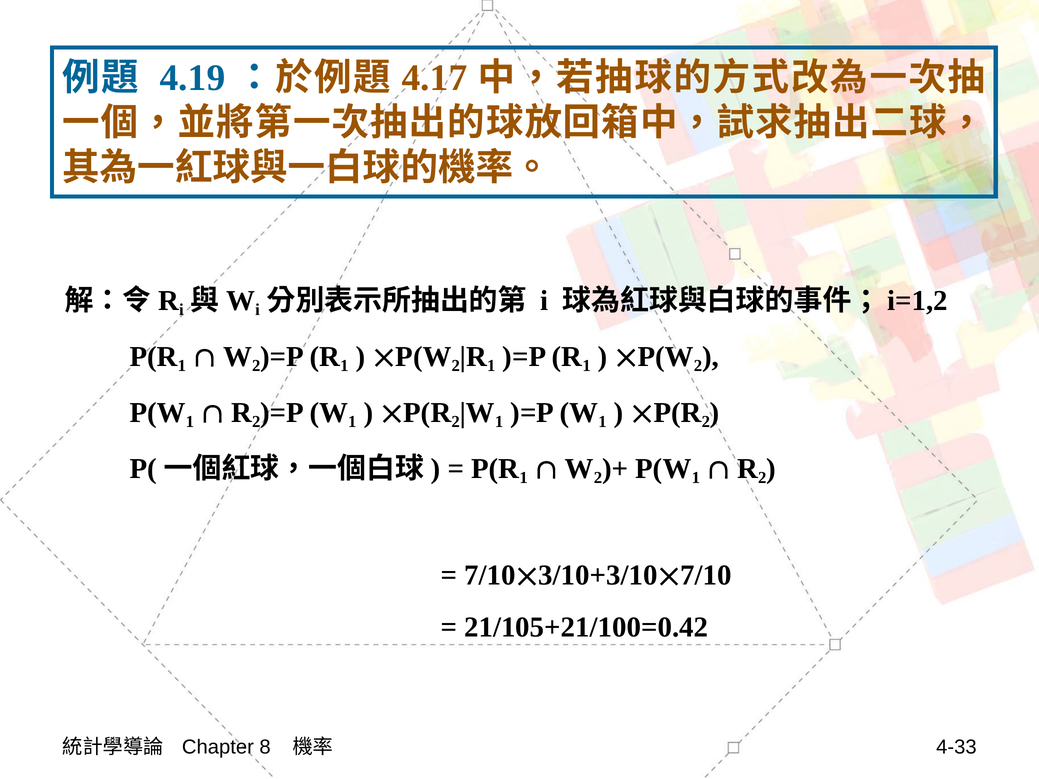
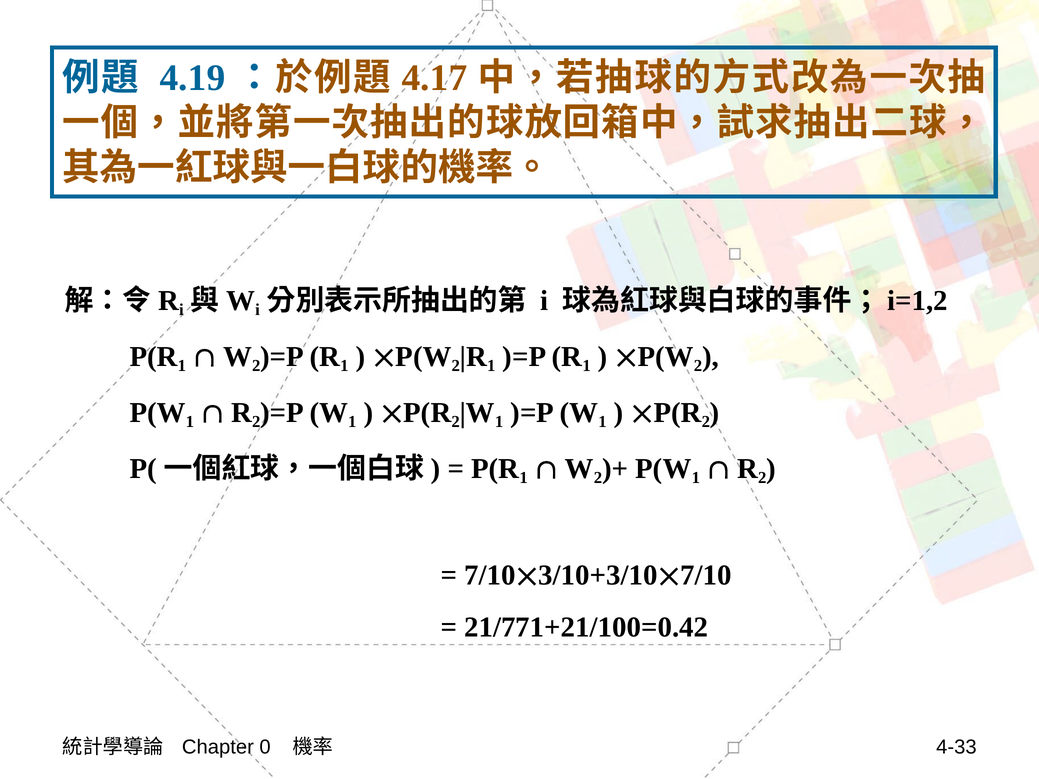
21/105+21/100=0.42: 21/105+21/100=0.42 -> 21/771+21/100=0.42 (586, 627)
8: 8 -> 0 (265, 747)
